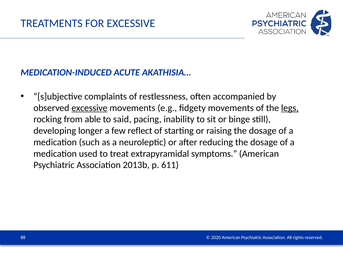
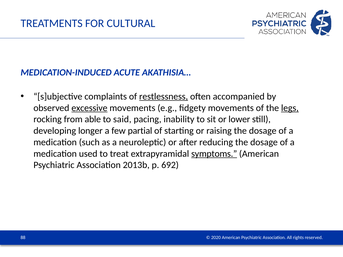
FOR EXCESSIVE: EXCESSIVE -> CULTURAL (131, 23)
restlessness underline: none -> present (164, 97)
binge: binge -> lower (239, 119)
reflect: reflect -> partial (140, 131)
symptoms underline: none -> present (214, 154)
611: 611 -> 692 (170, 165)
